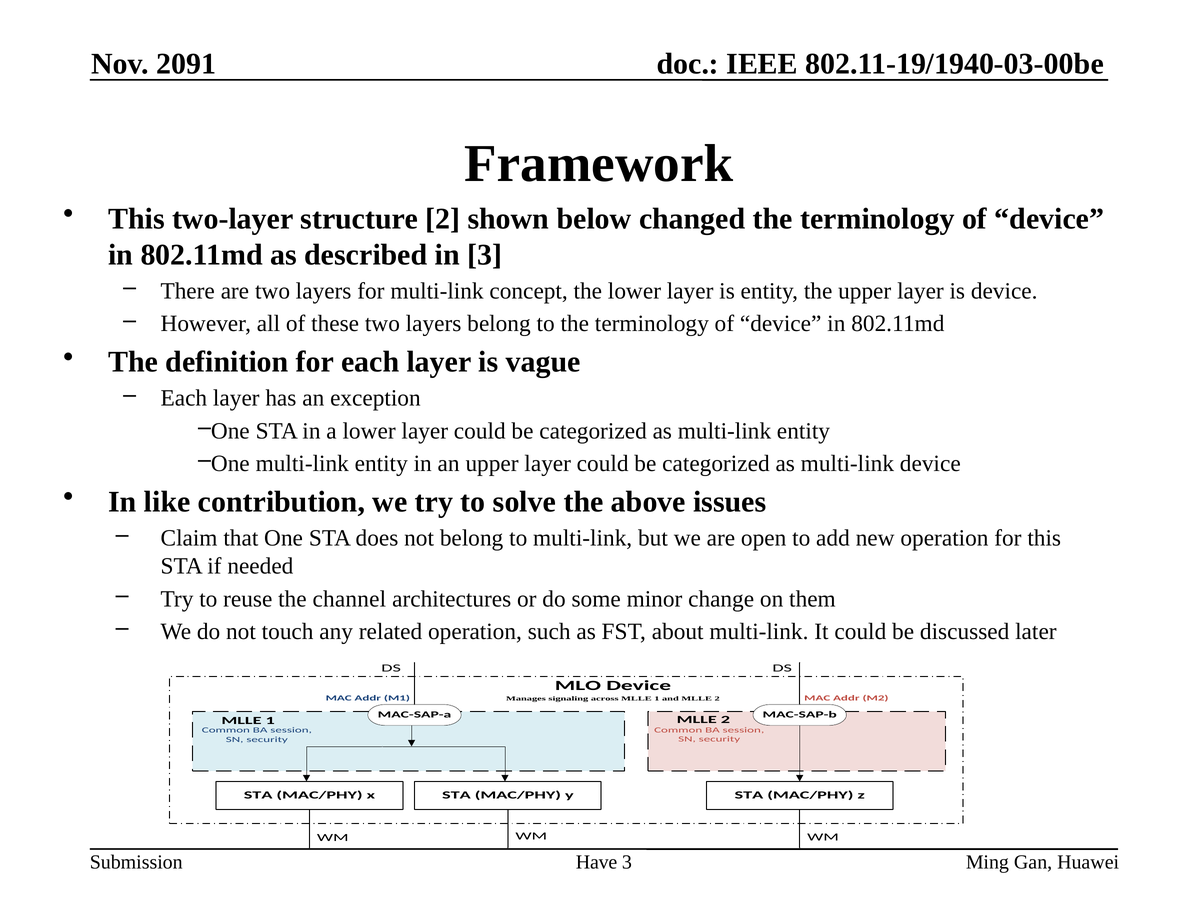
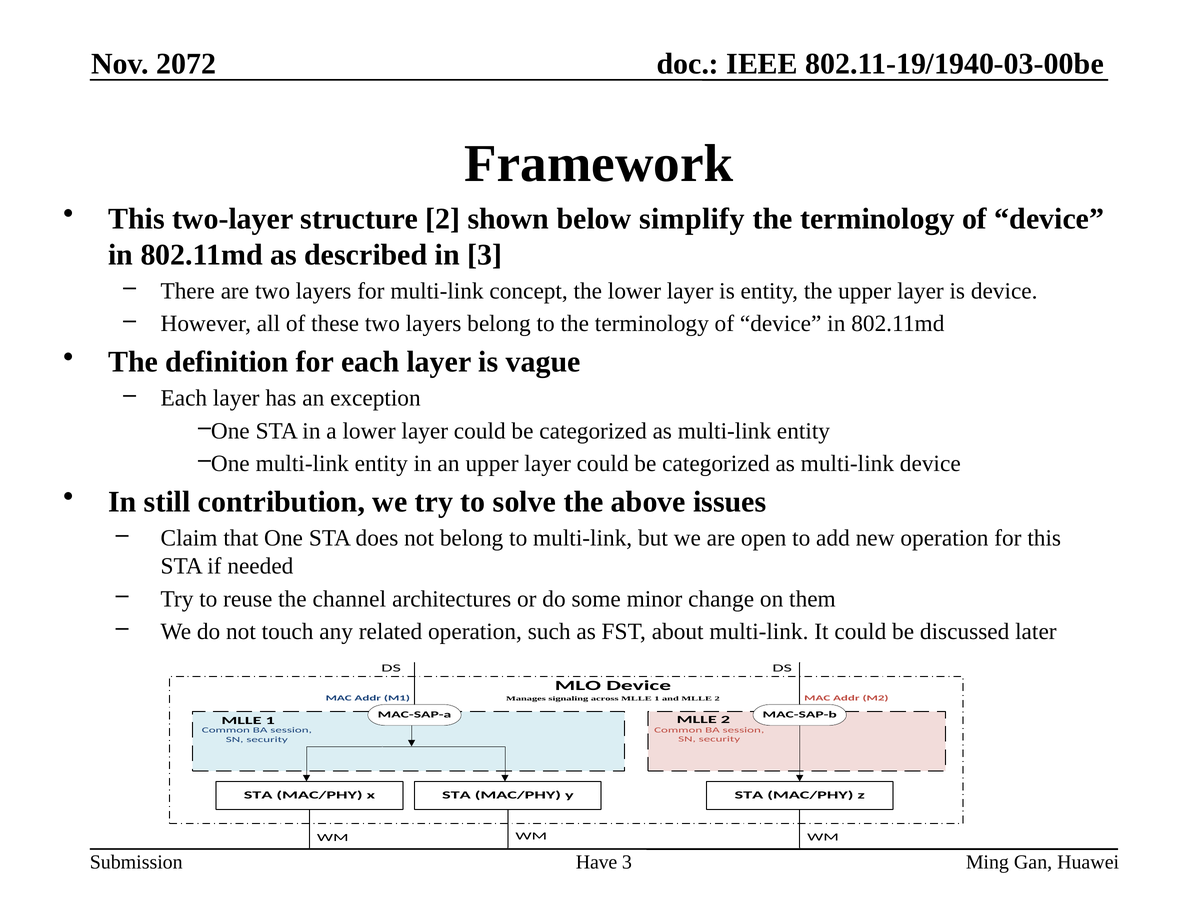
2091: 2091 -> 2072 (186, 64)
changed: changed -> simplify (692, 219)
like: like -> still (167, 502)
